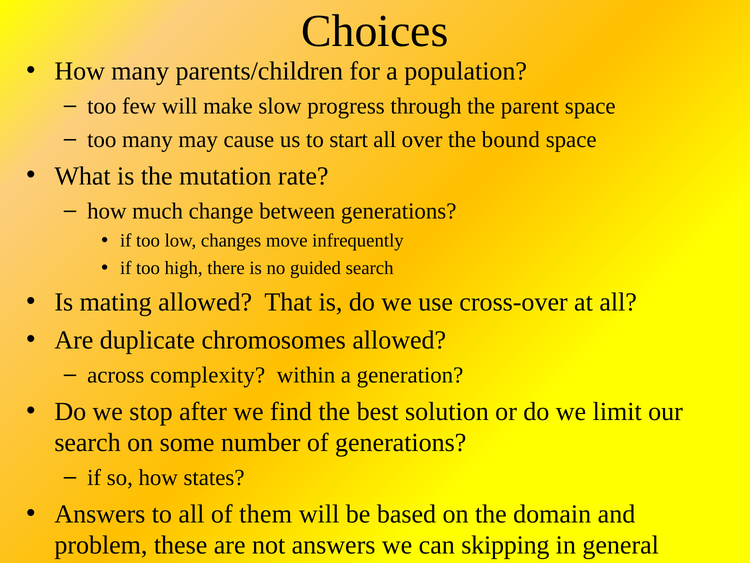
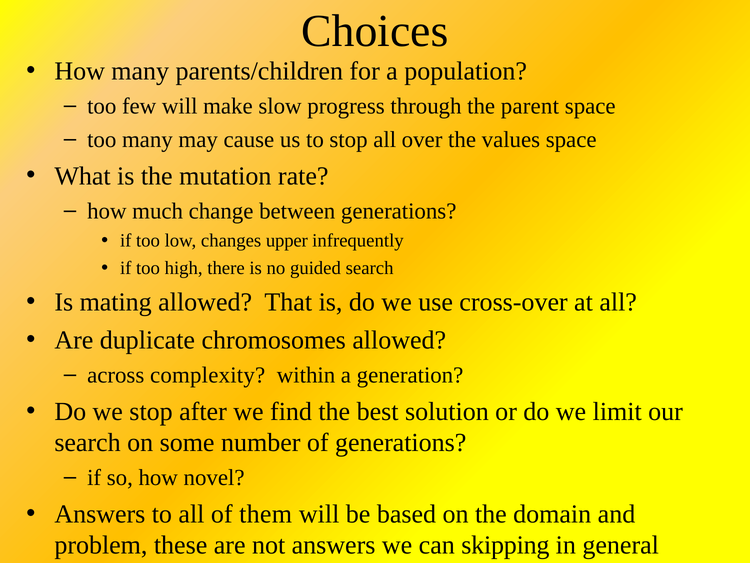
to start: start -> stop (349, 140)
bound: bound -> values (511, 140)
move: move -> upper (287, 240)
states: states -> novel (214, 477)
